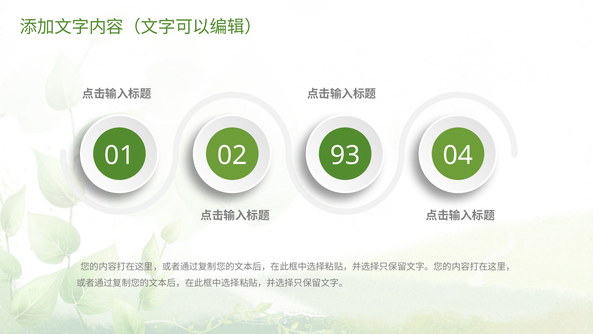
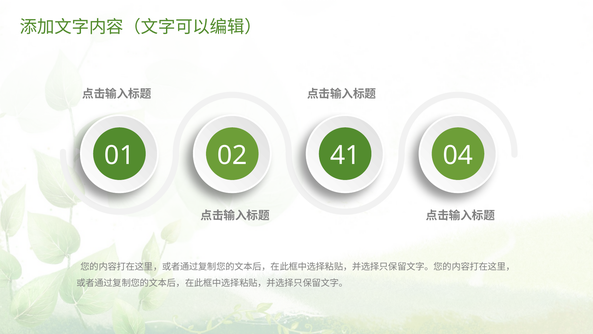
93: 93 -> 41 (345, 155)
